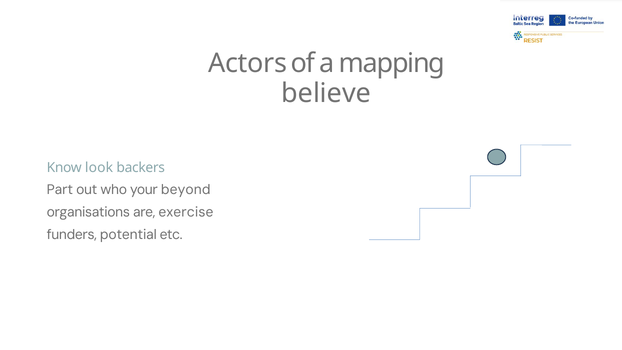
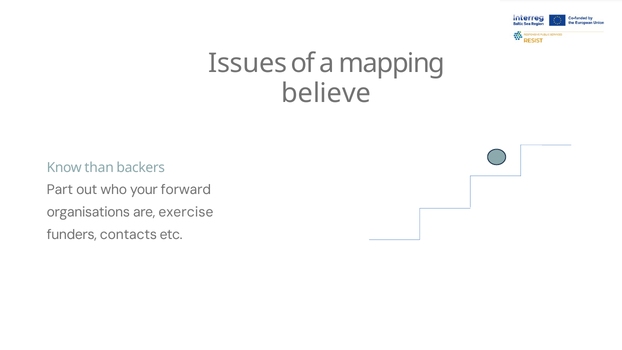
Actors: Actors -> Issues (248, 64)
look: look -> than (99, 167)
beyond: beyond -> forward (186, 190)
potential: potential -> contacts (128, 235)
